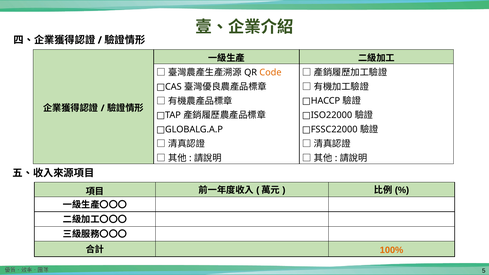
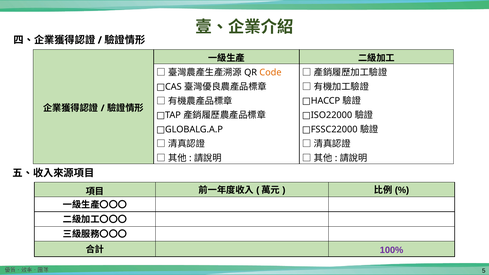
100% colour: orange -> purple (392, 250)
